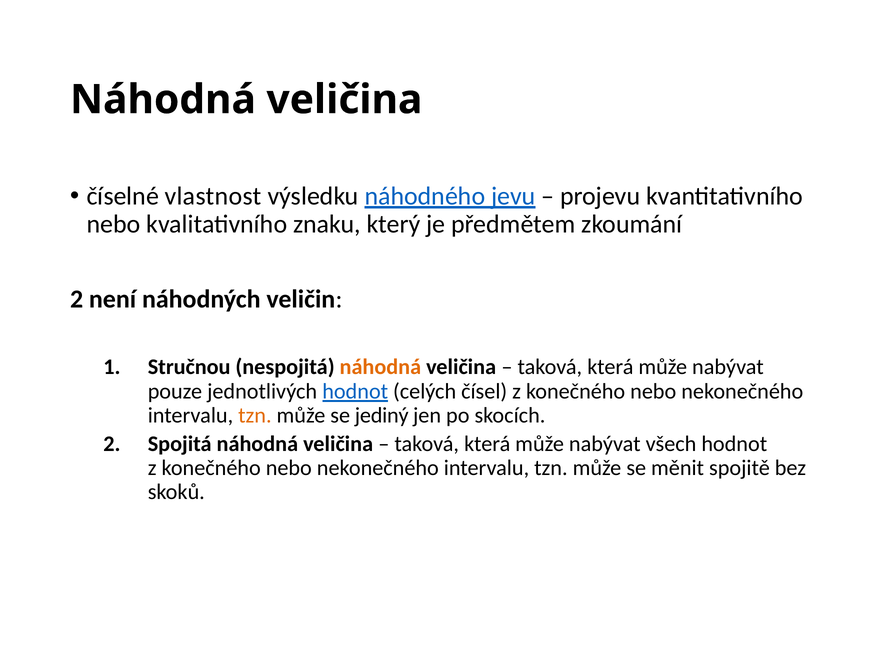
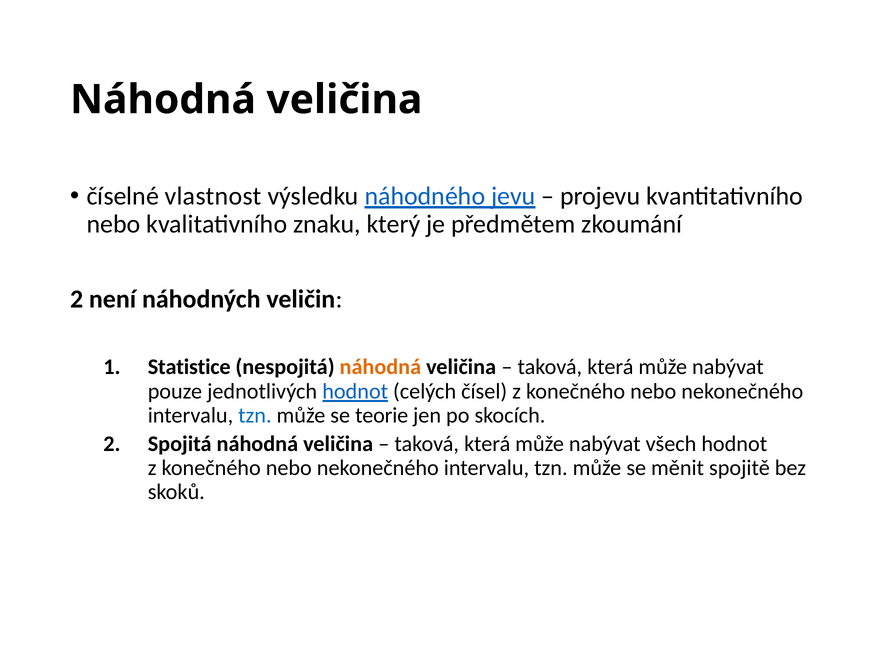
Stručnou: Stručnou -> Statistice (189, 367)
tzn colour: orange -> blue (255, 415)
jediný: jediný -> teorie (382, 415)
